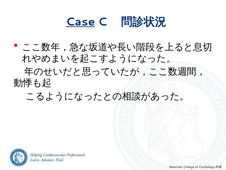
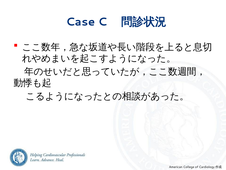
Case underline: present -> none (80, 22)
